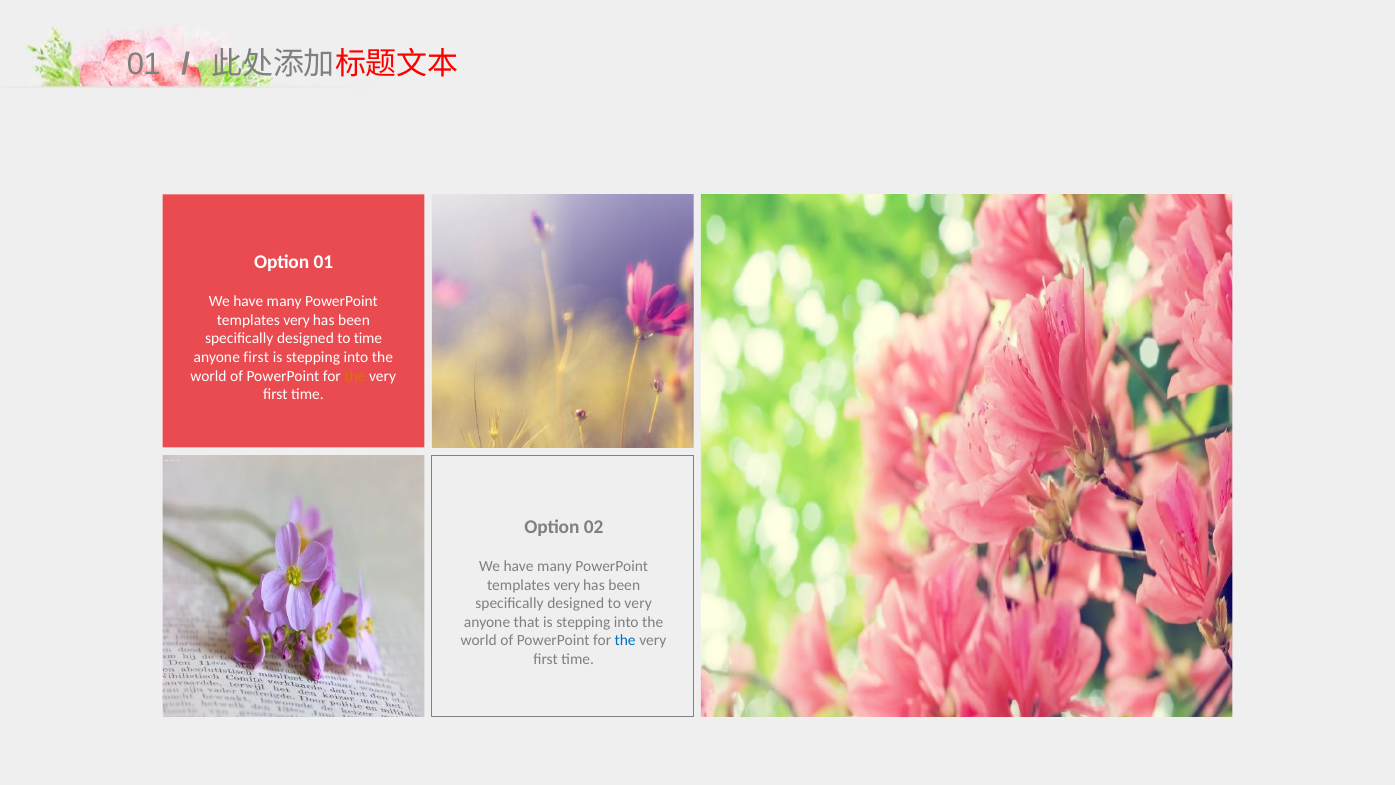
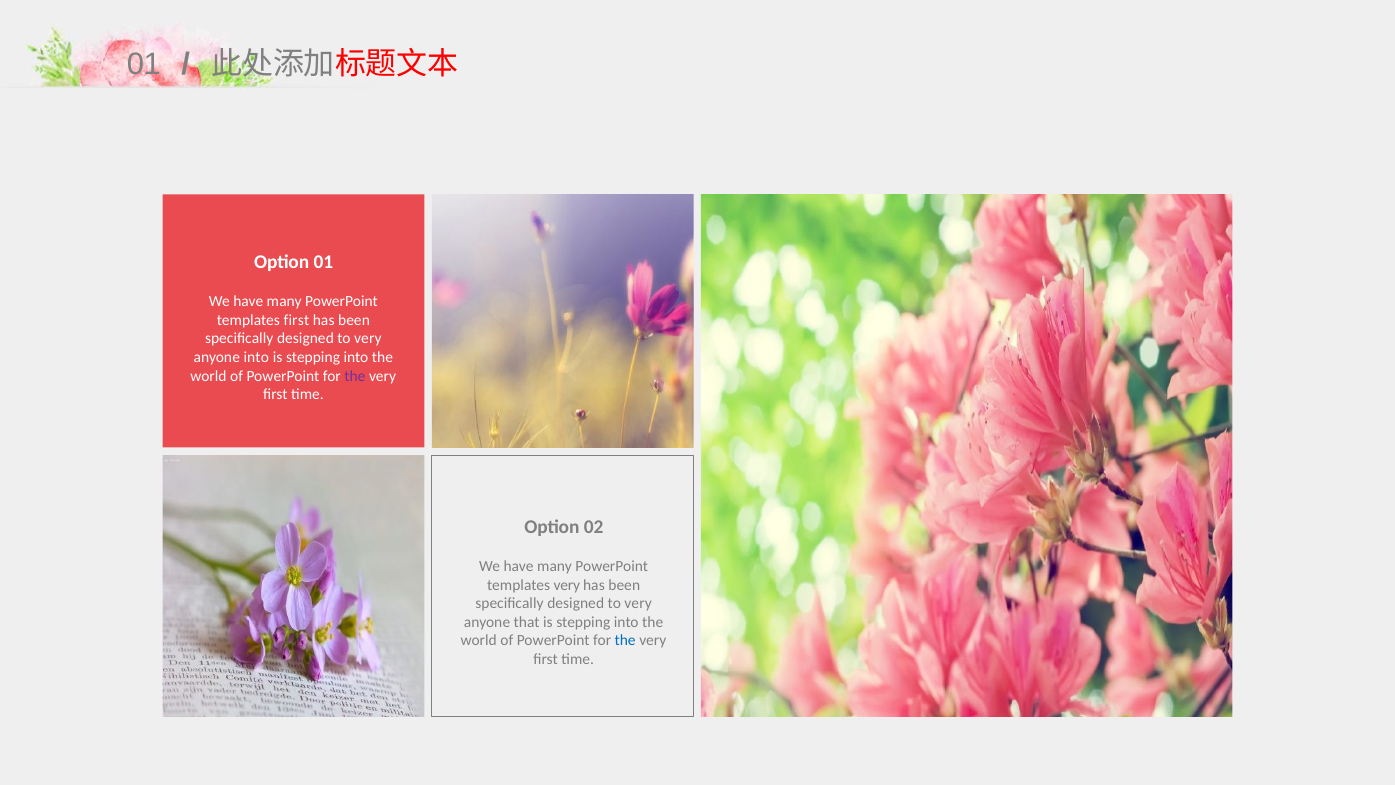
very: very -> first (296, 320)
time: time -> very (368, 339)
anyone first: first -> into (256, 357)
the colour: orange -> purple (355, 376)
